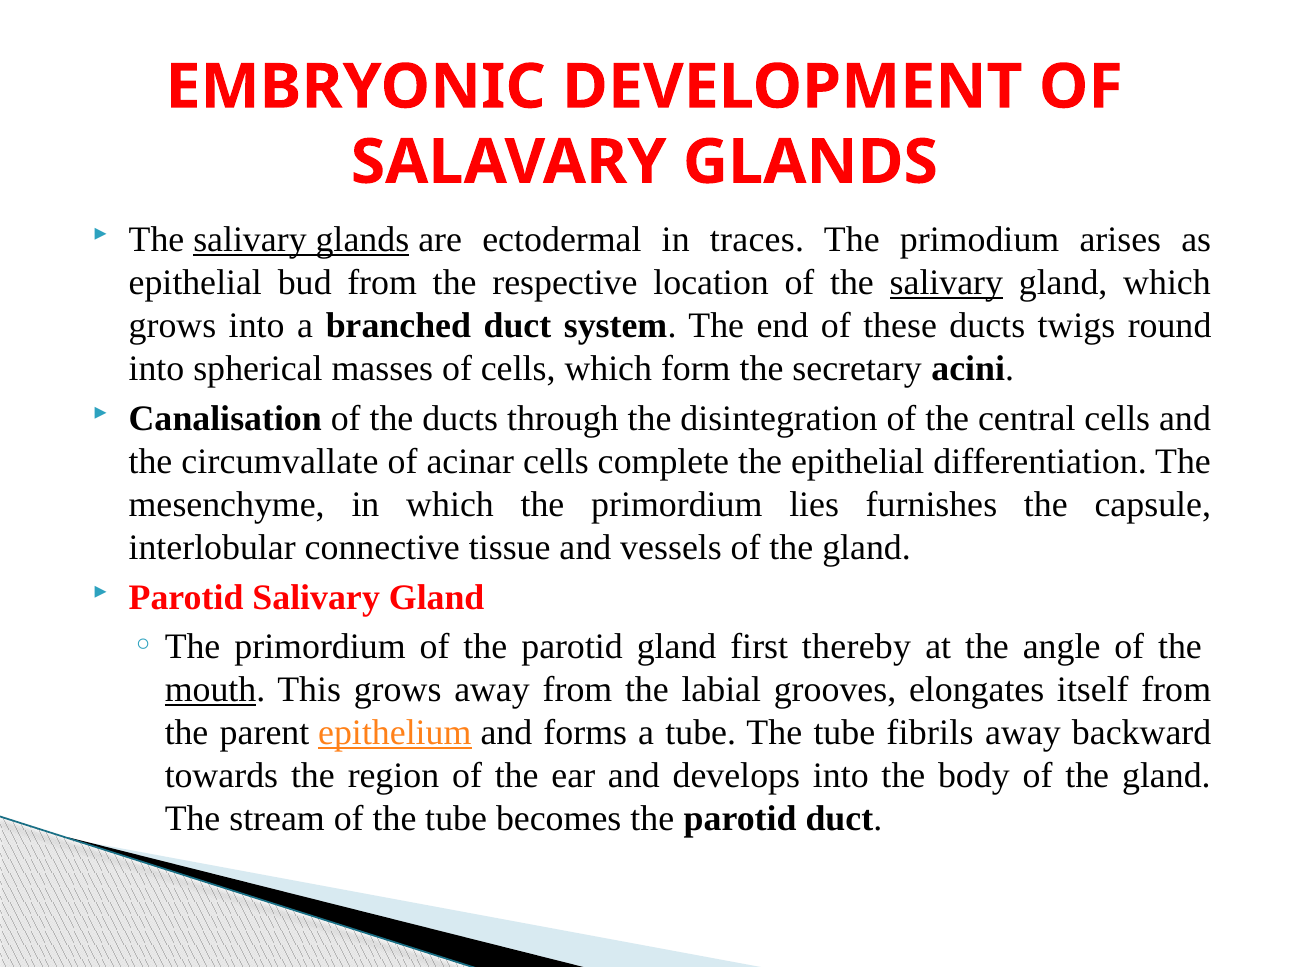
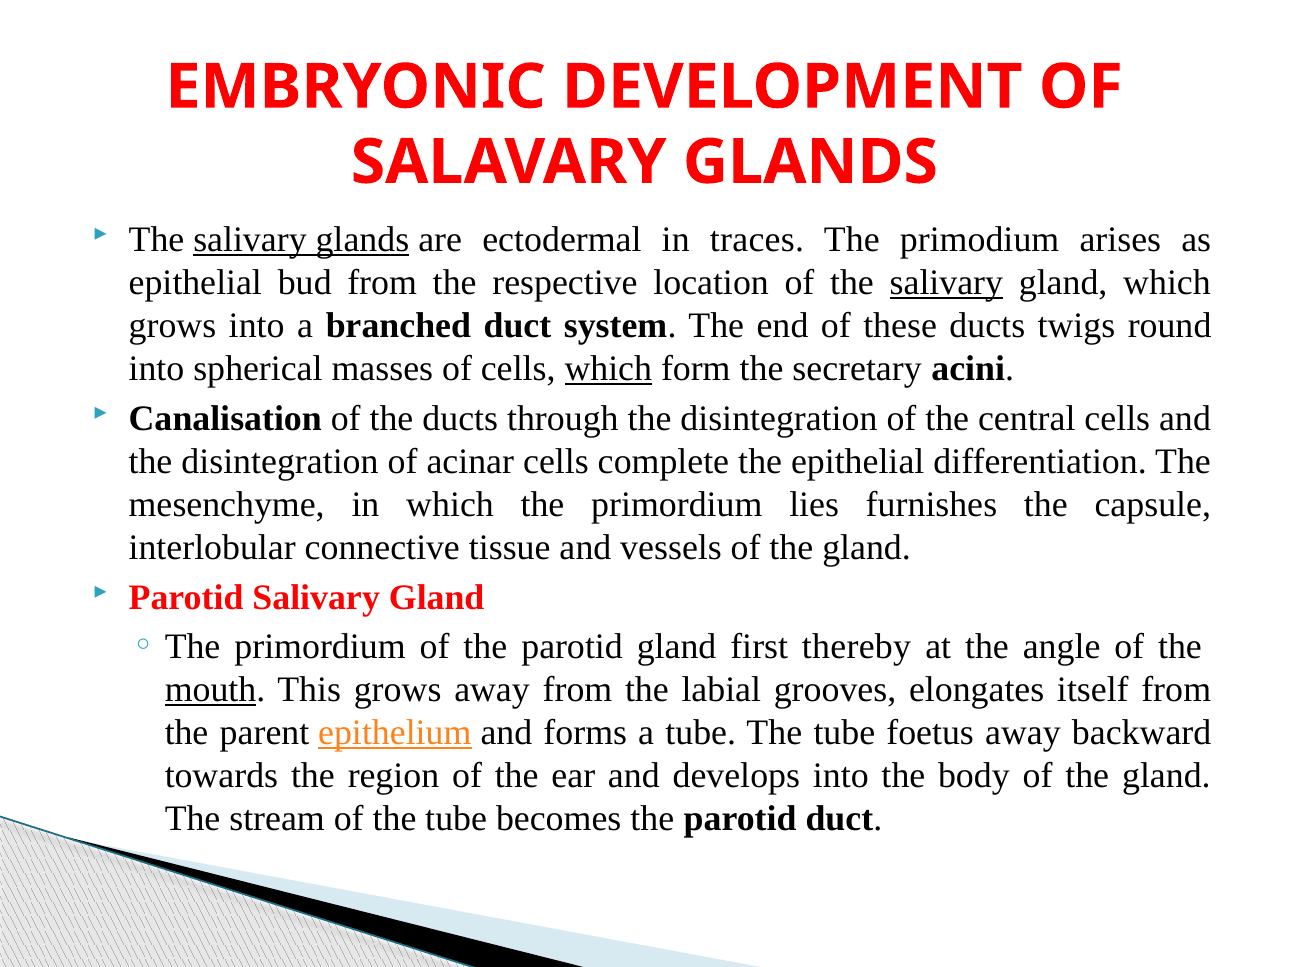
which underline: none -> present (608, 368)
circumvallate: circumvallate -> disintegration (280, 461)
fibrils: fibrils -> foetus (930, 732)
